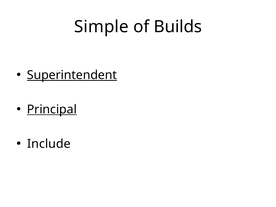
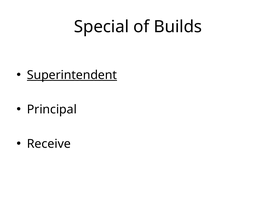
Simple: Simple -> Special (101, 27)
Principal underline: present -> none (52, 109)
Include: Include -> Receive (49, 144)
